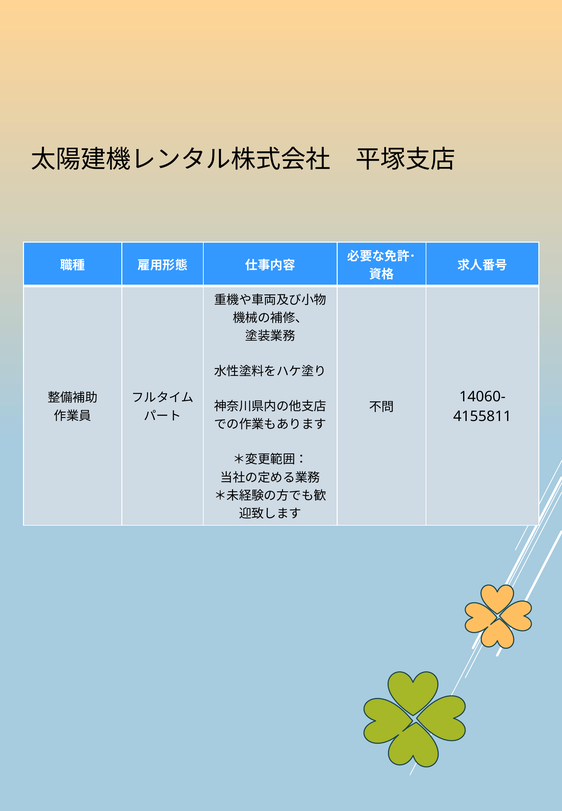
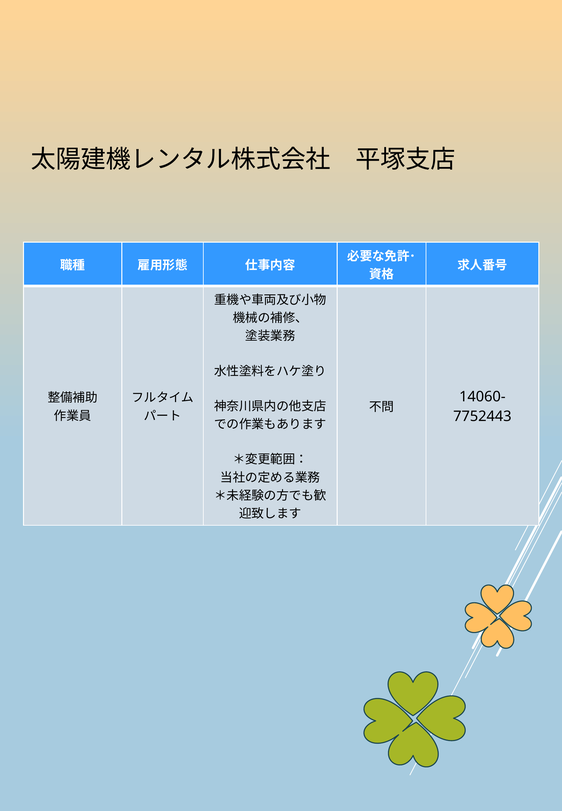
4155811: 4155811 -> 7752443 (482, 417)
